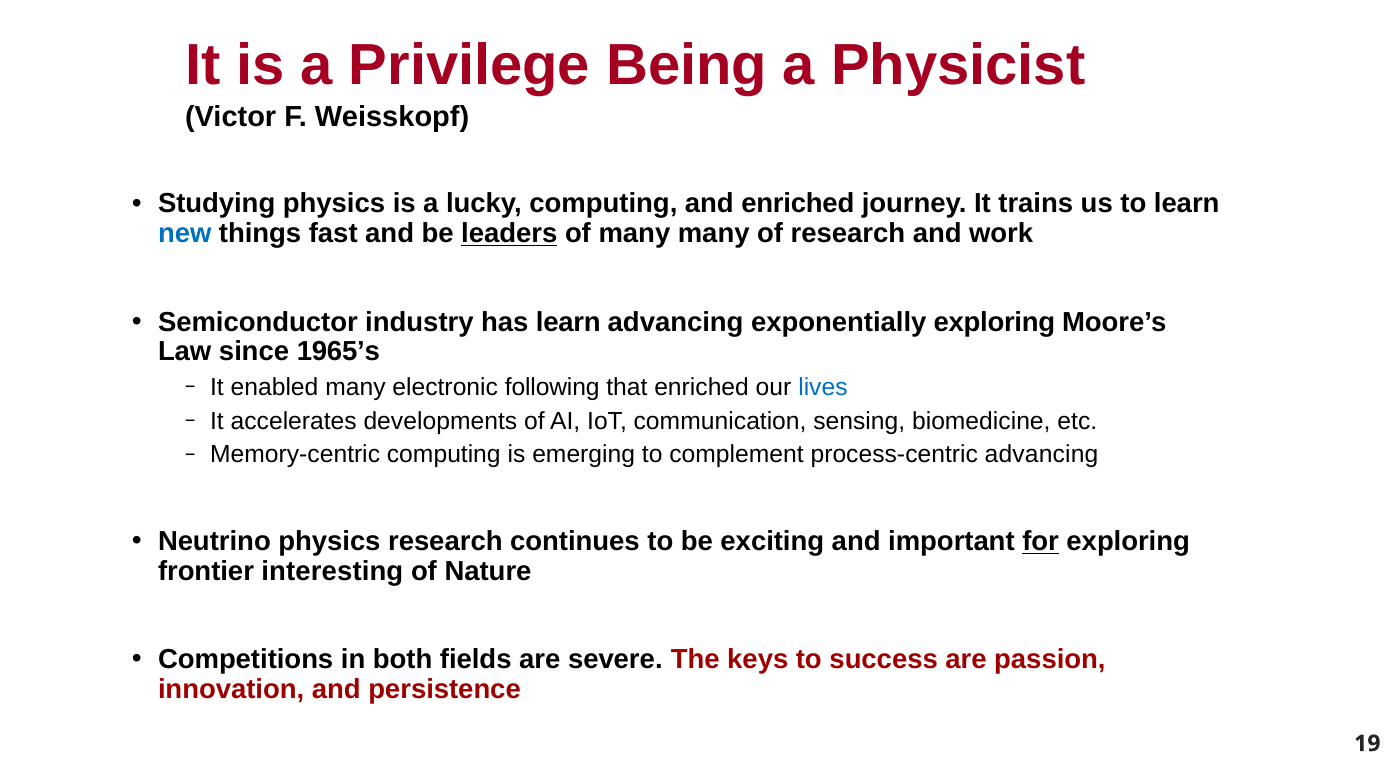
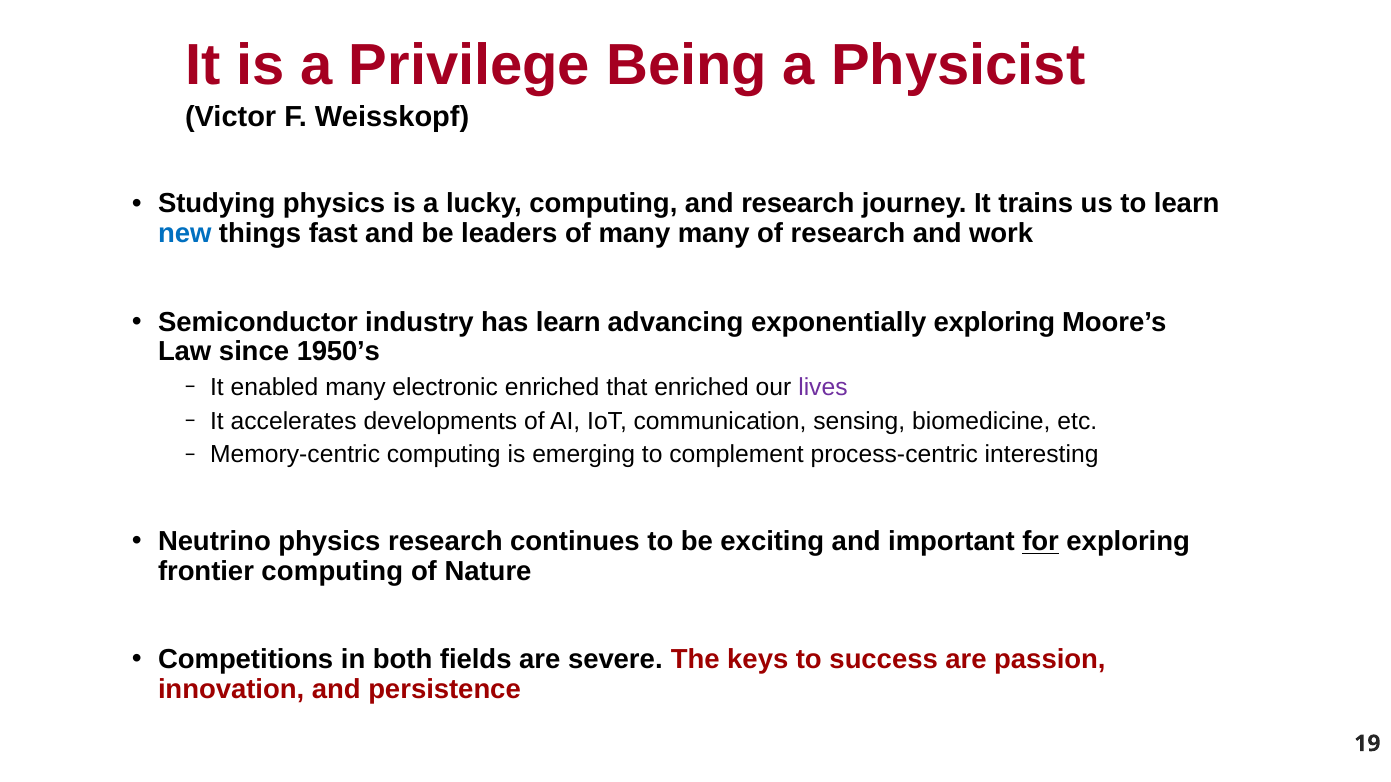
and enriched: enriched -> research (798, 204)
leaders underline: present -> none (509, 234)
1965’s: 1965’s -> 1950’s (338, 352)
electronic following: following -> enriched (552, 387)
lives colour: blue -> purple (823, 387)
process-centric advancing: advancing -> interesting (1042, 455)
frontier interesting: interesting -> computing (332, 572)
